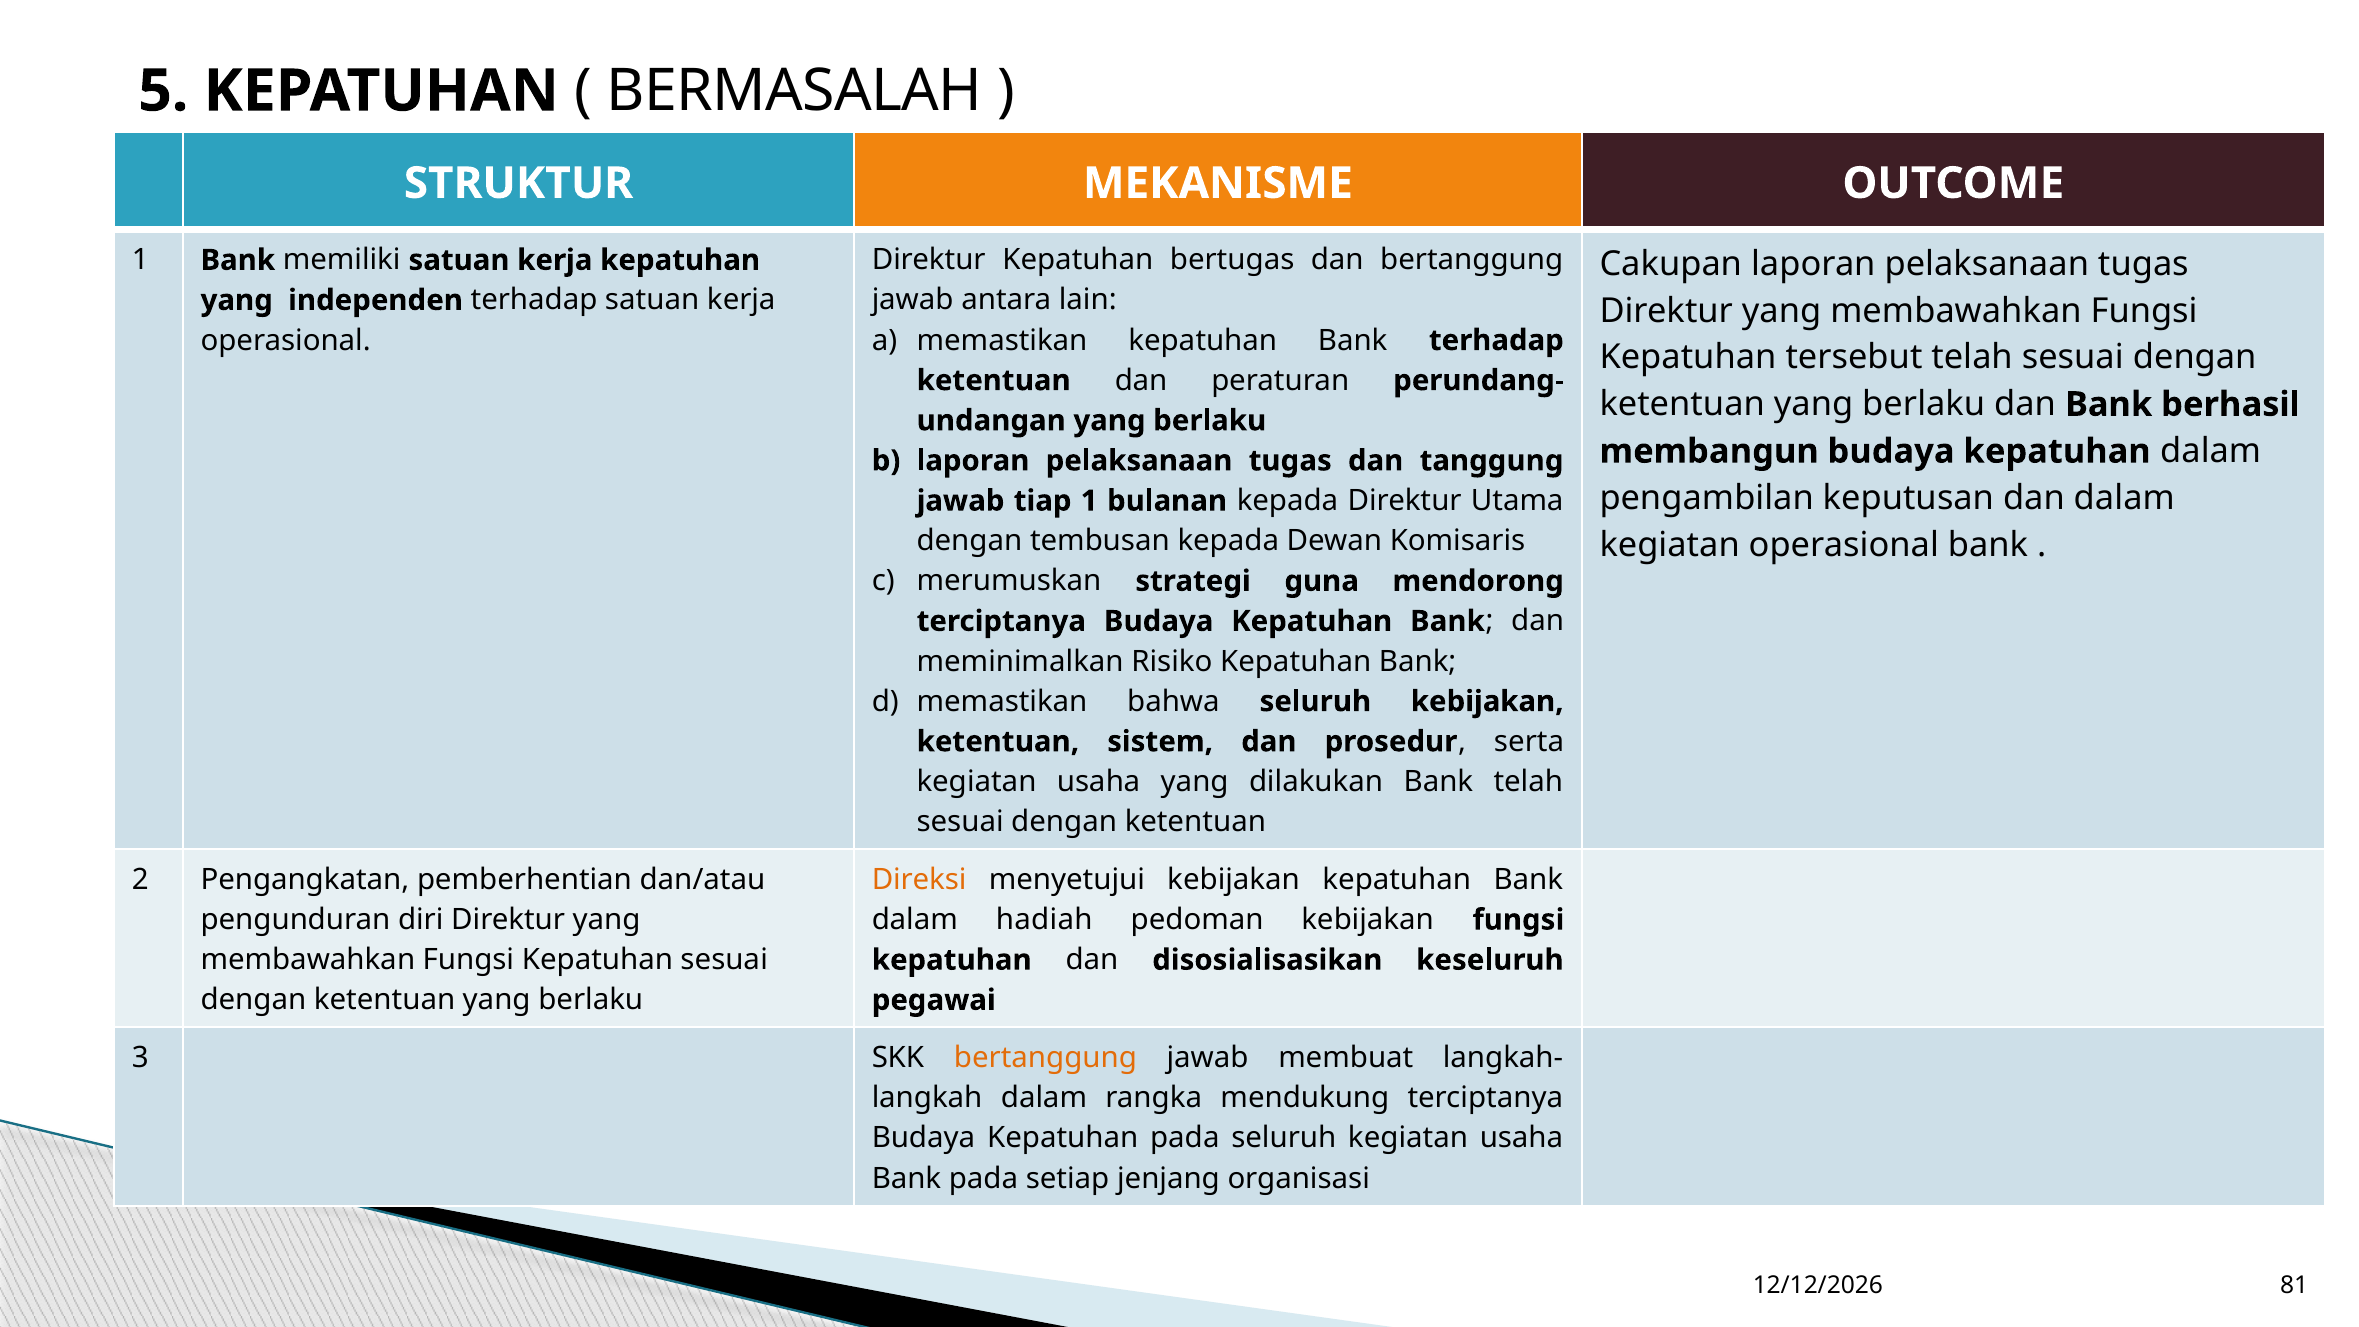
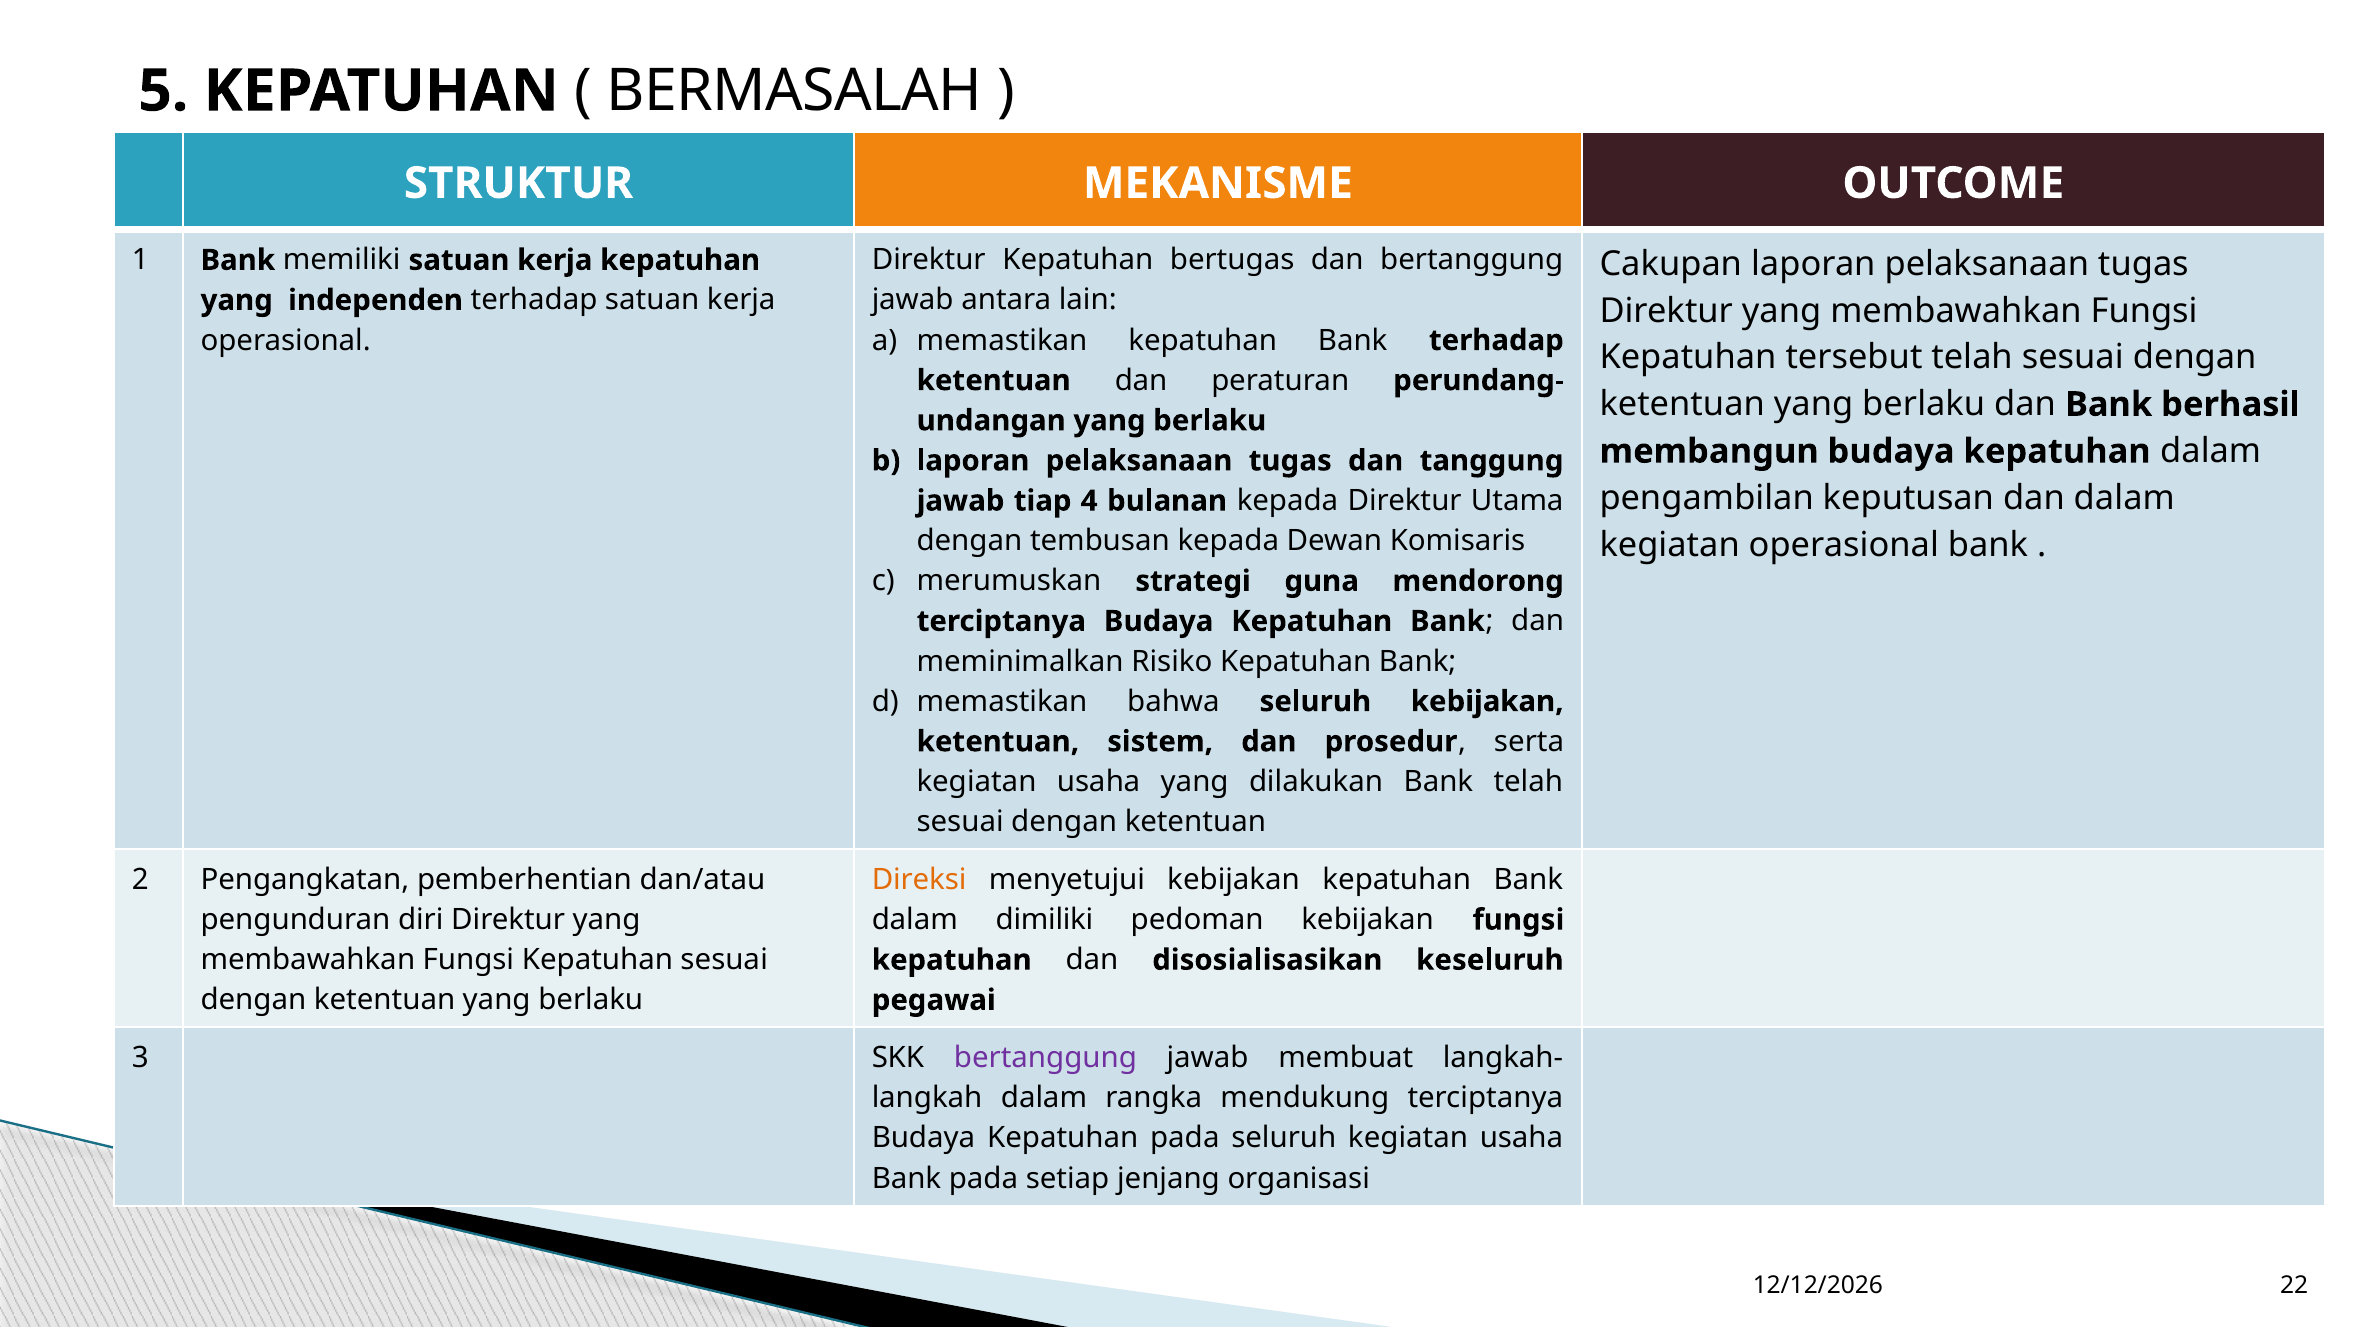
tiap 1: 1 -> 4 (1089, 501)
hadiah: hadiah -> dimiliki (1045, 920)
bertanggung colour: orange -> purple (1045, 1058)
81: 81 -> 22 (2294, 1285)
